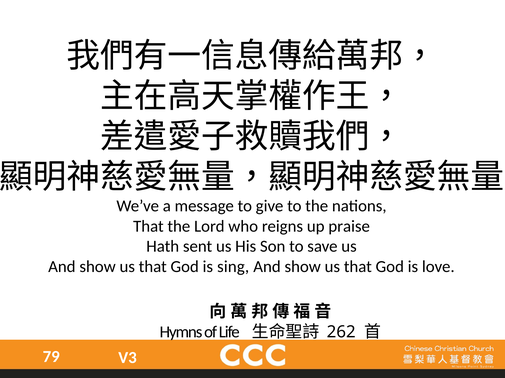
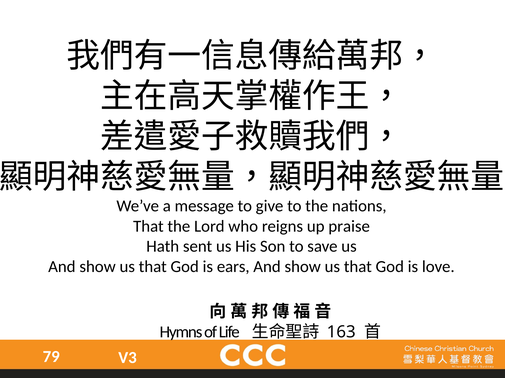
sing: sing -> ears (233, 267)
262: 262 -> 163 (341, 333)
